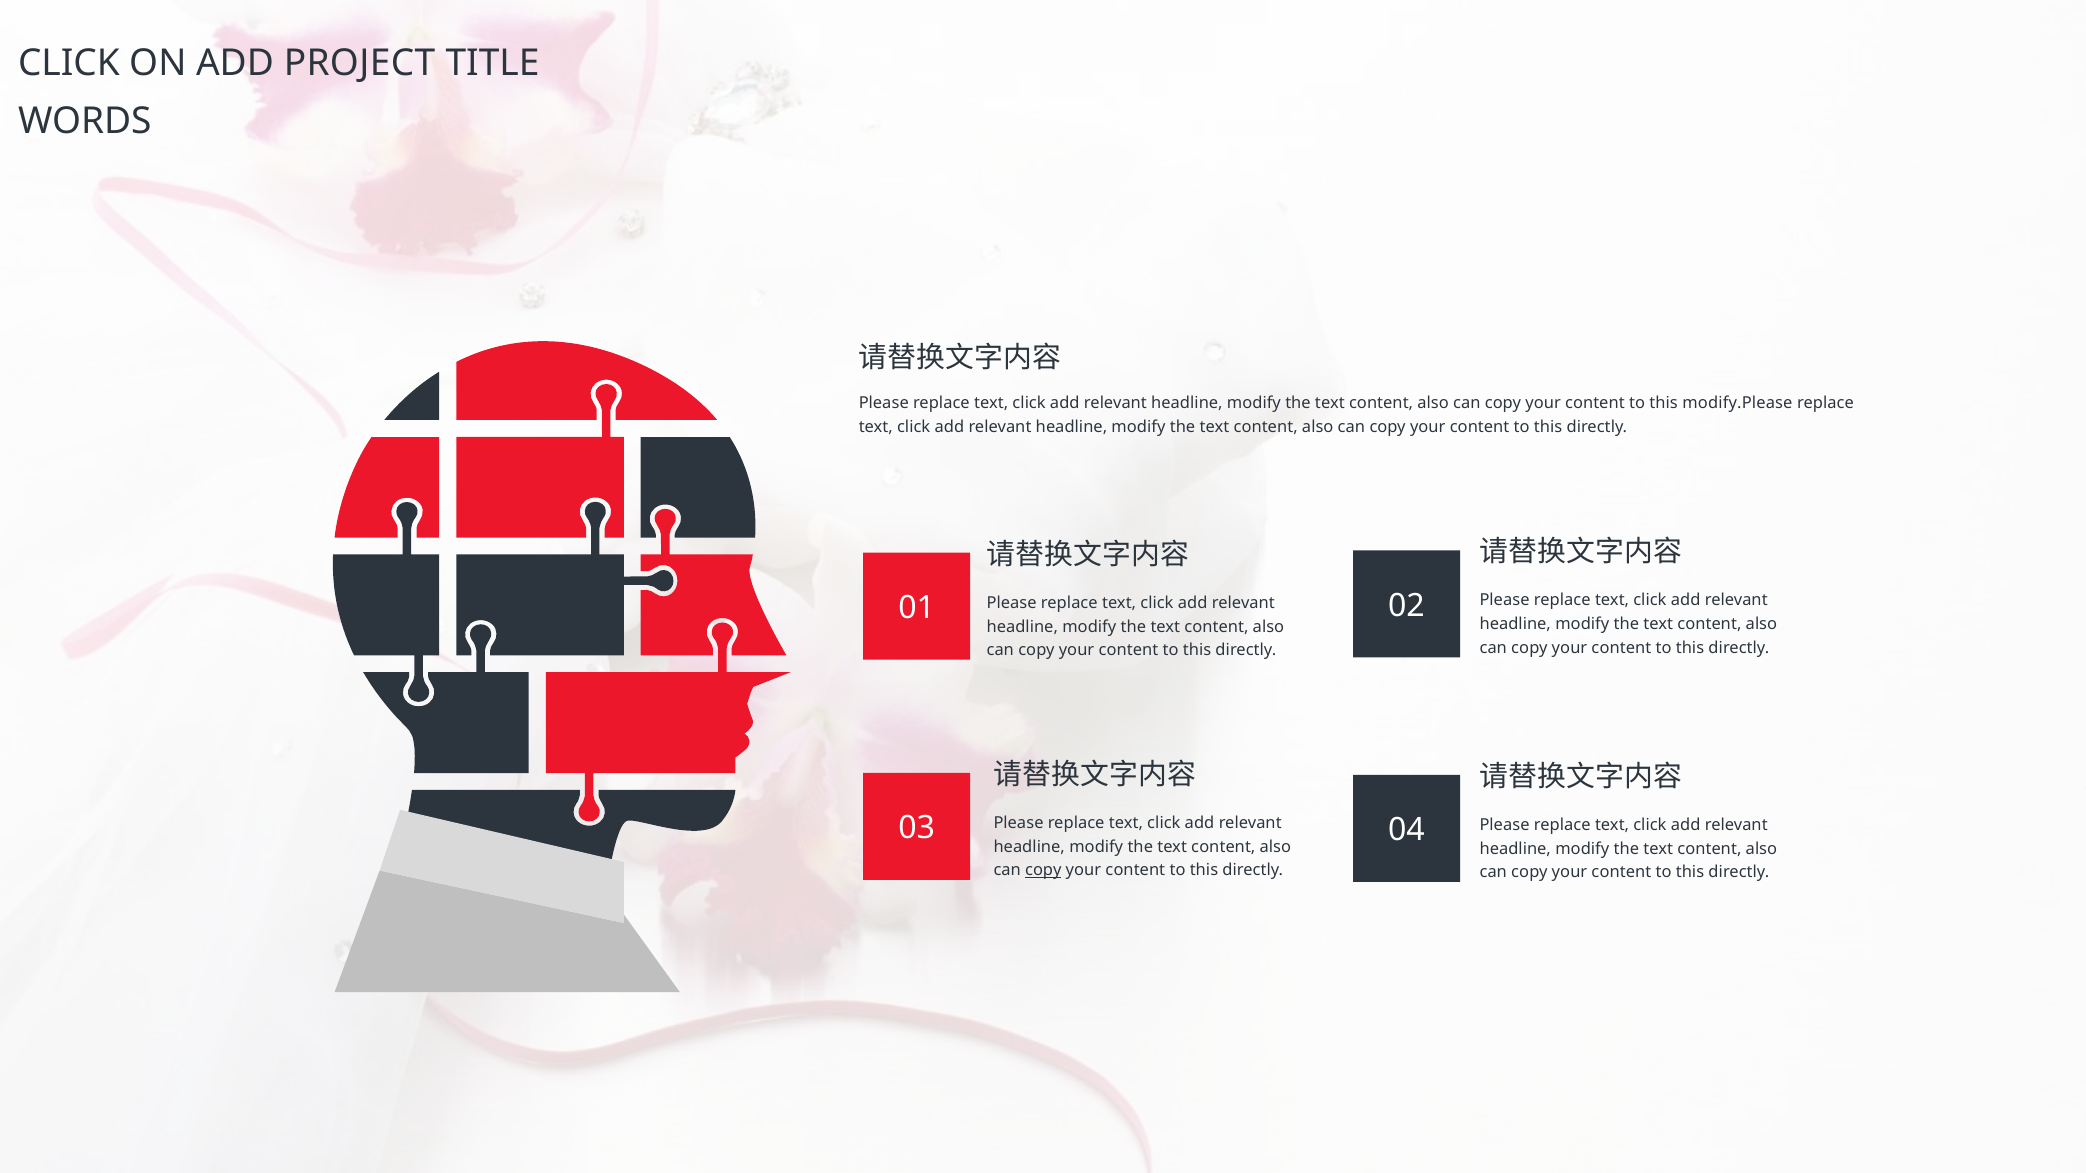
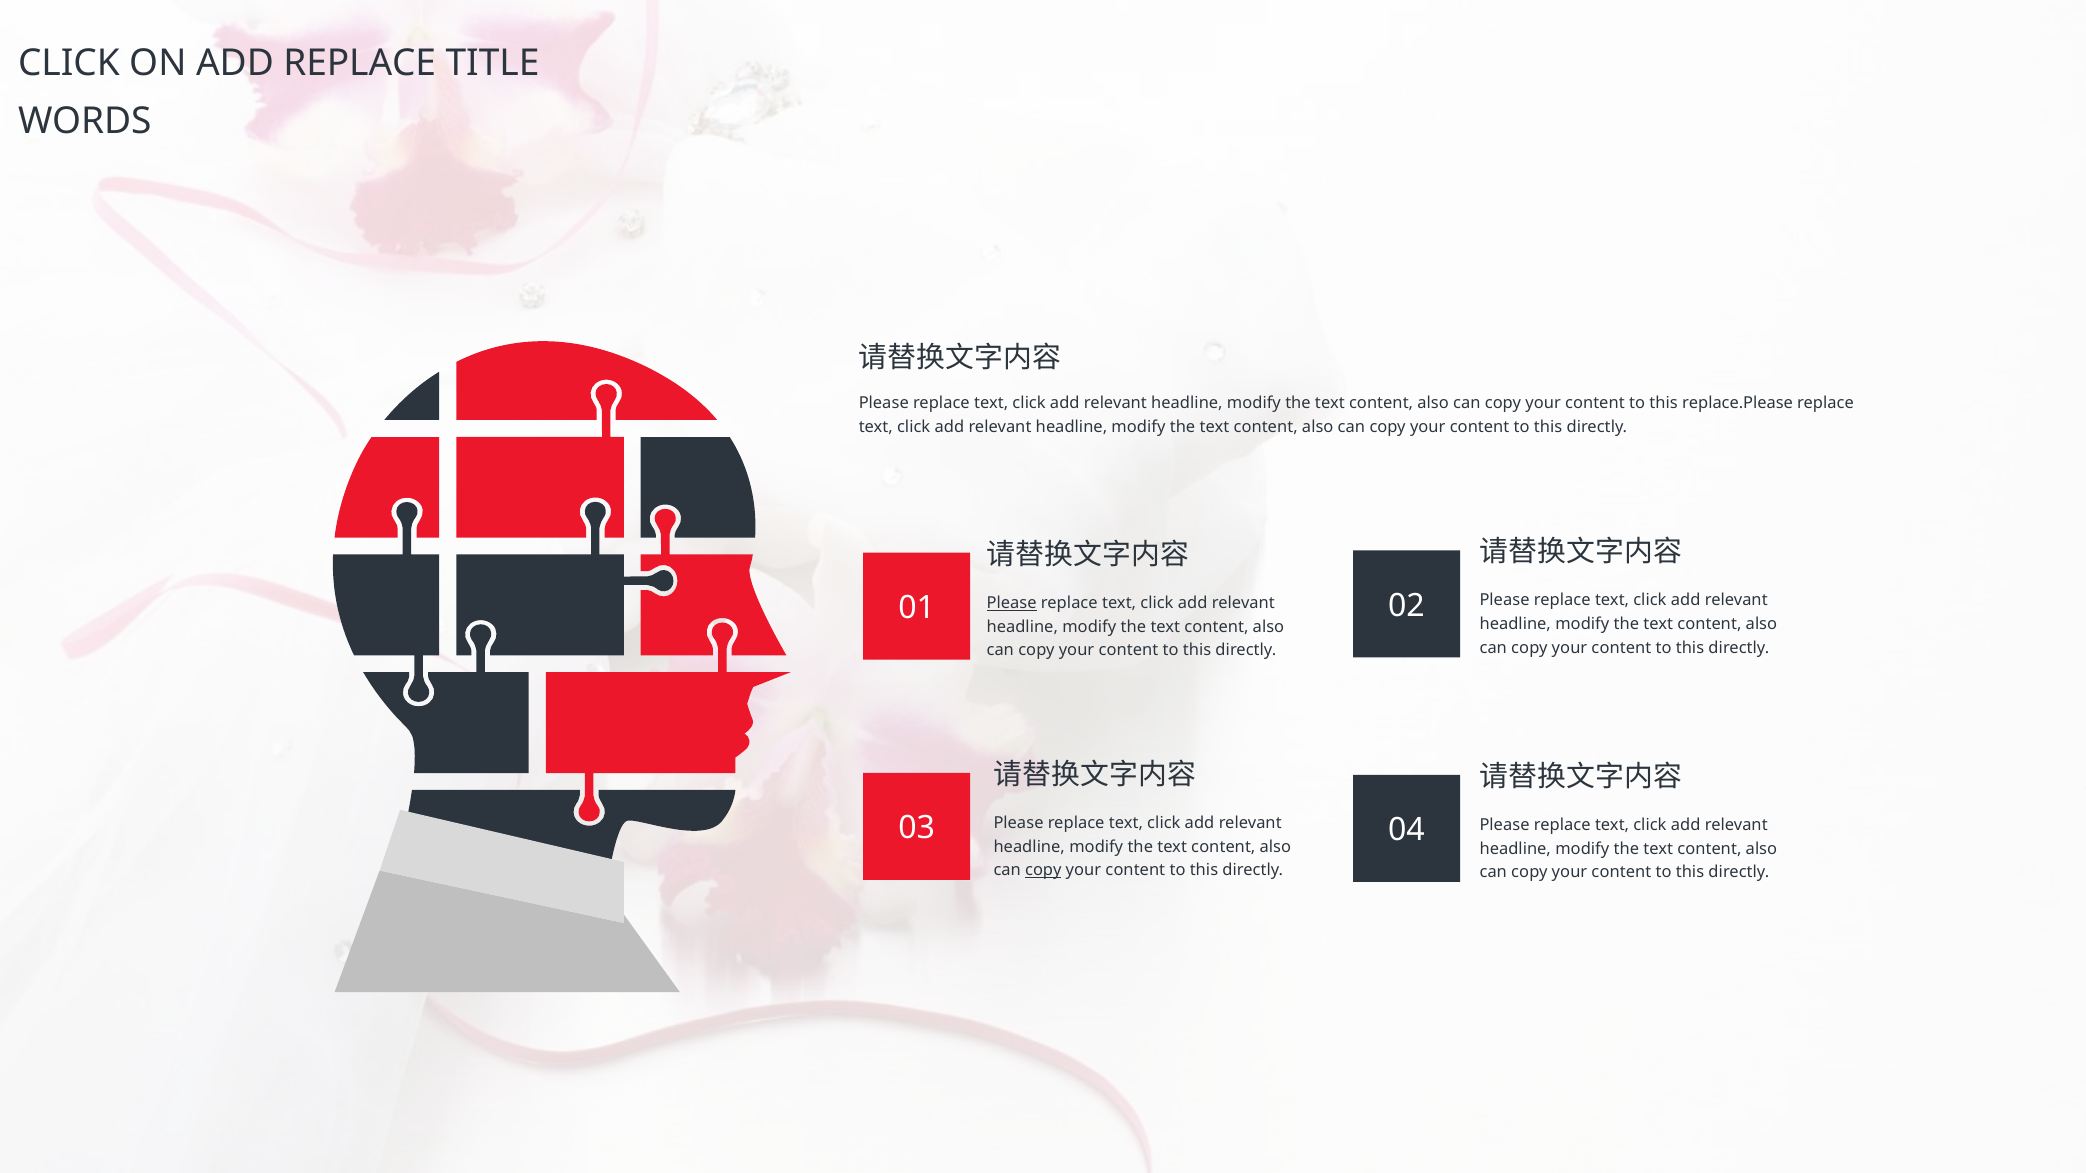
ADD PROJECT: PROJECT -> REPLACE (360, 63)
modify.Please: modify.Please -> replace.Please (1738, 403)
Please underline: none -> present (1012, 603)
